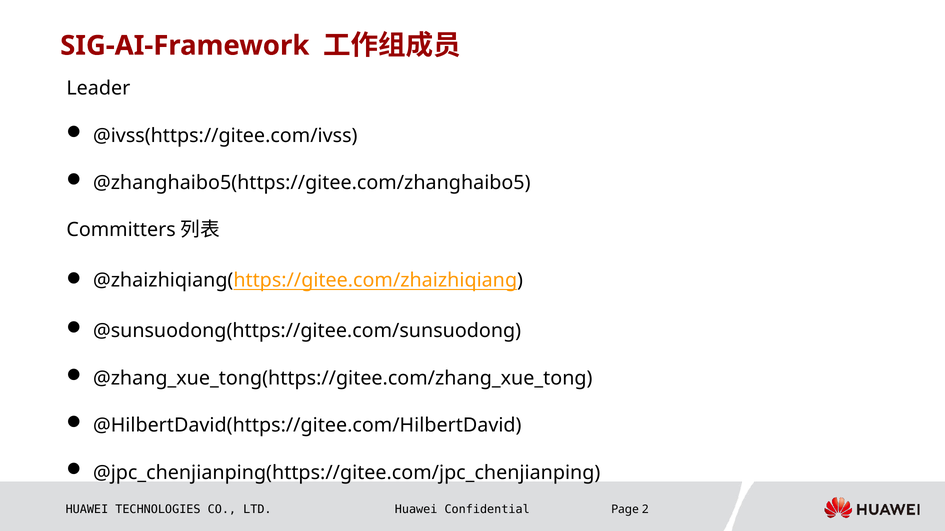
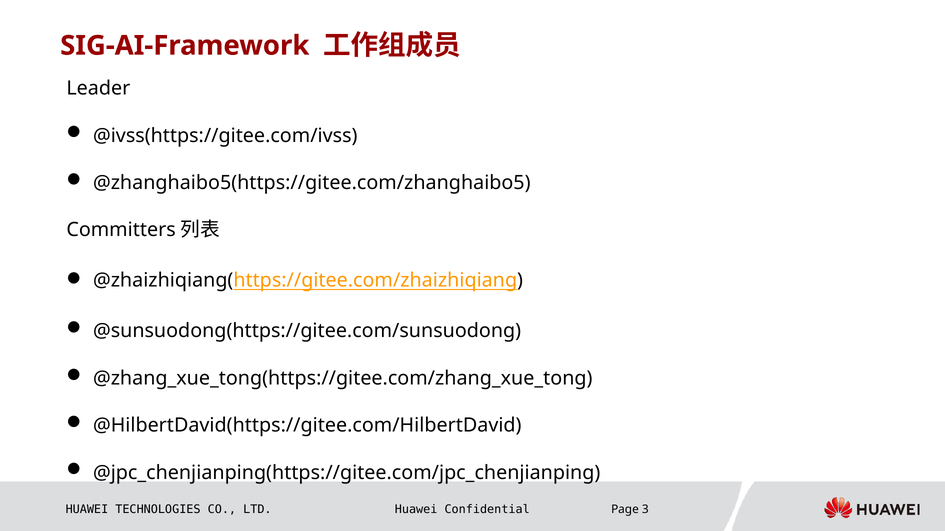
2: 2 -> 3 (645, 510)
